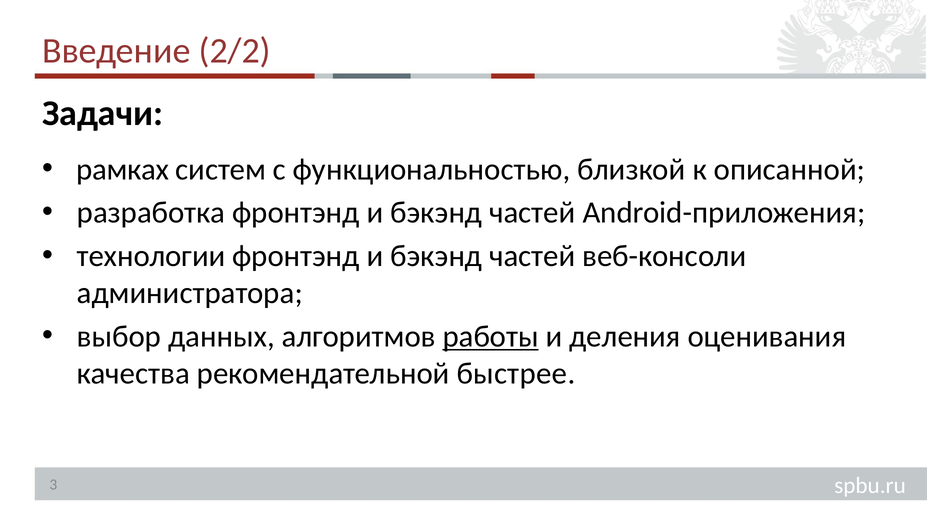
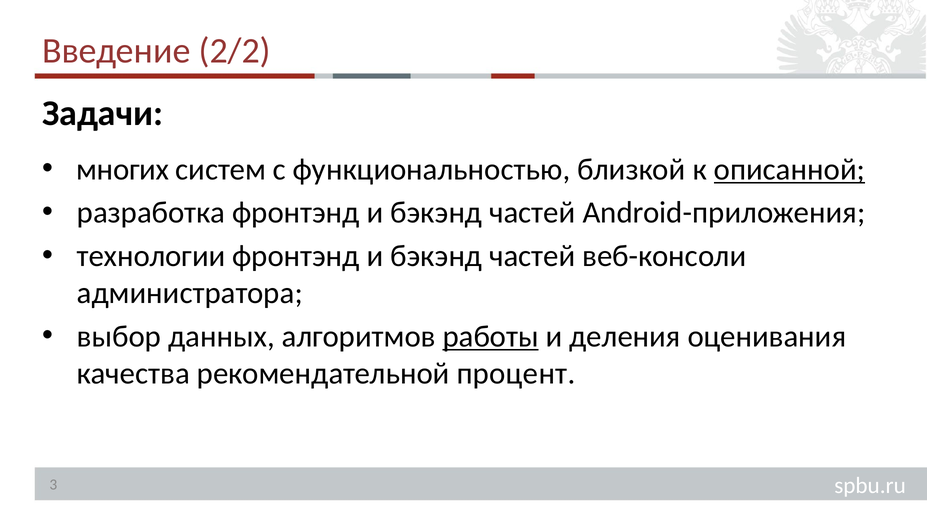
рамках: рамках -> многих (123, 169)
описанной underline: none -> present (789, 169)
быстрее: быстрее -> процент (516, 373)
